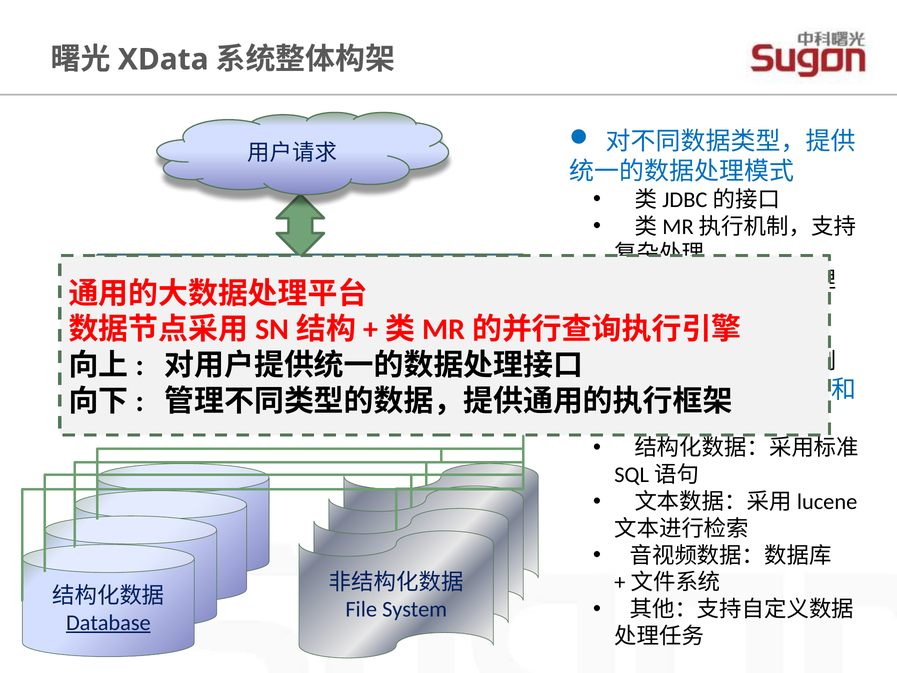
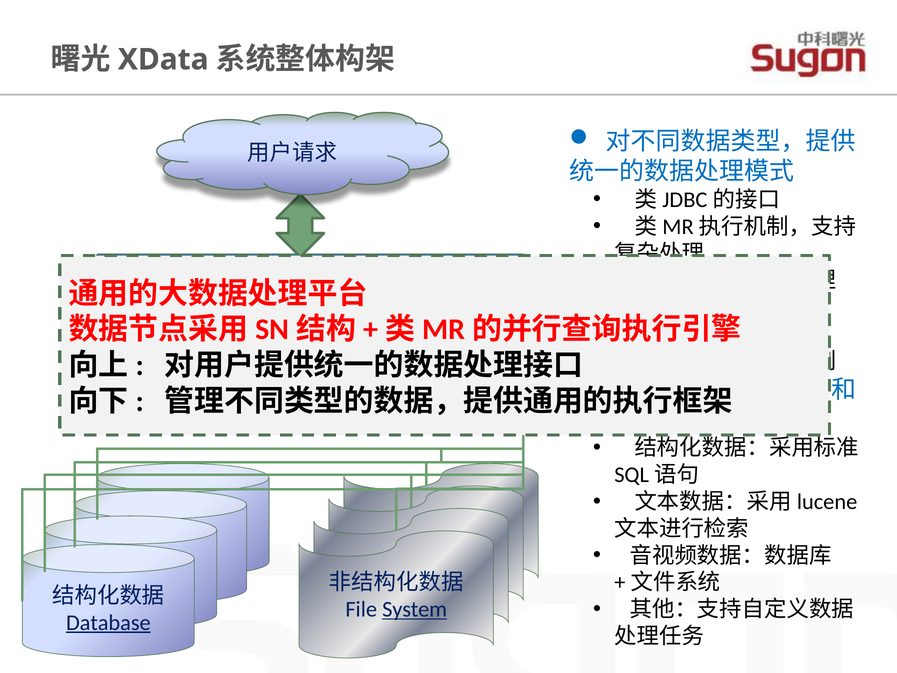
System underline: none -> present (415, 609)
